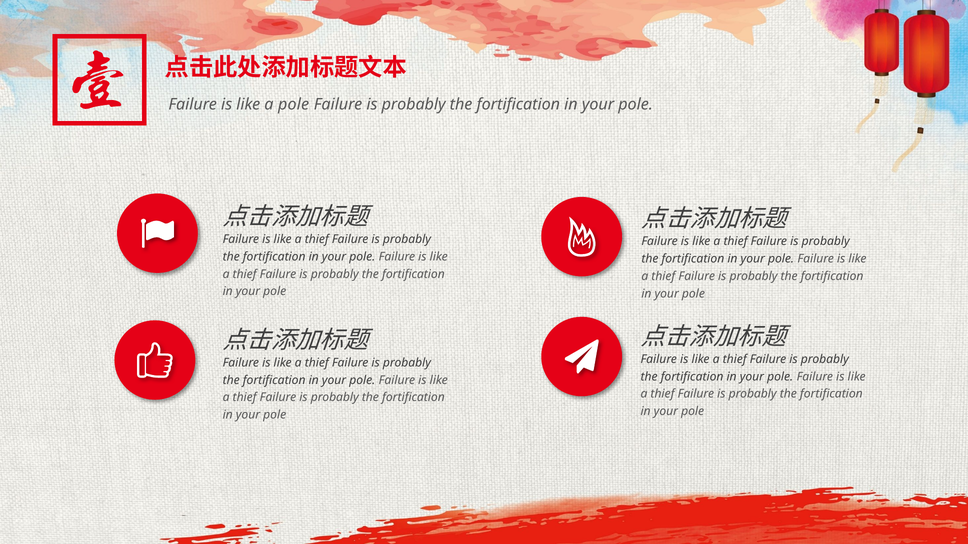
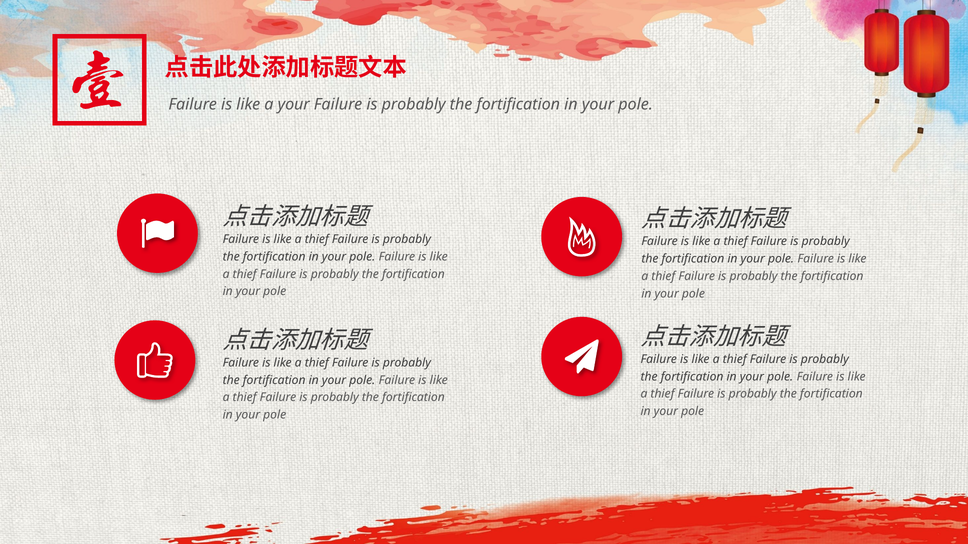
a pole: pole -> your (294, 105)
